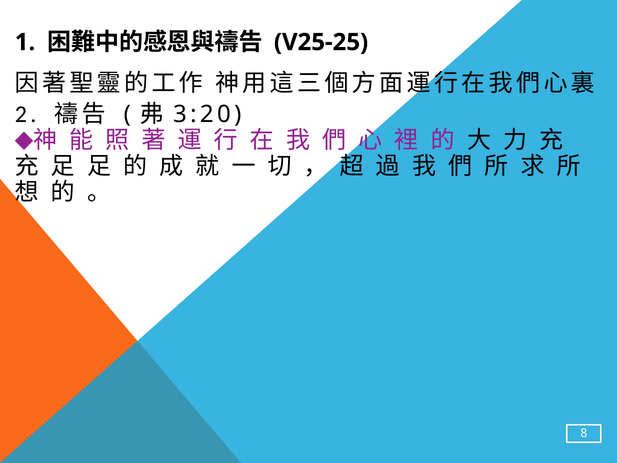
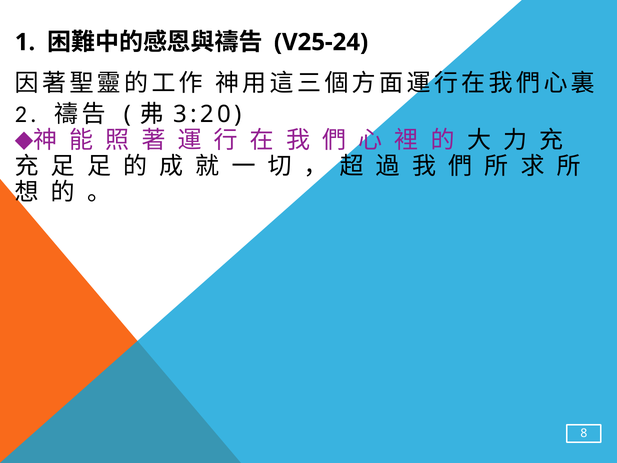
V25-25: V25-25 -> V25-24 (321, 42)
